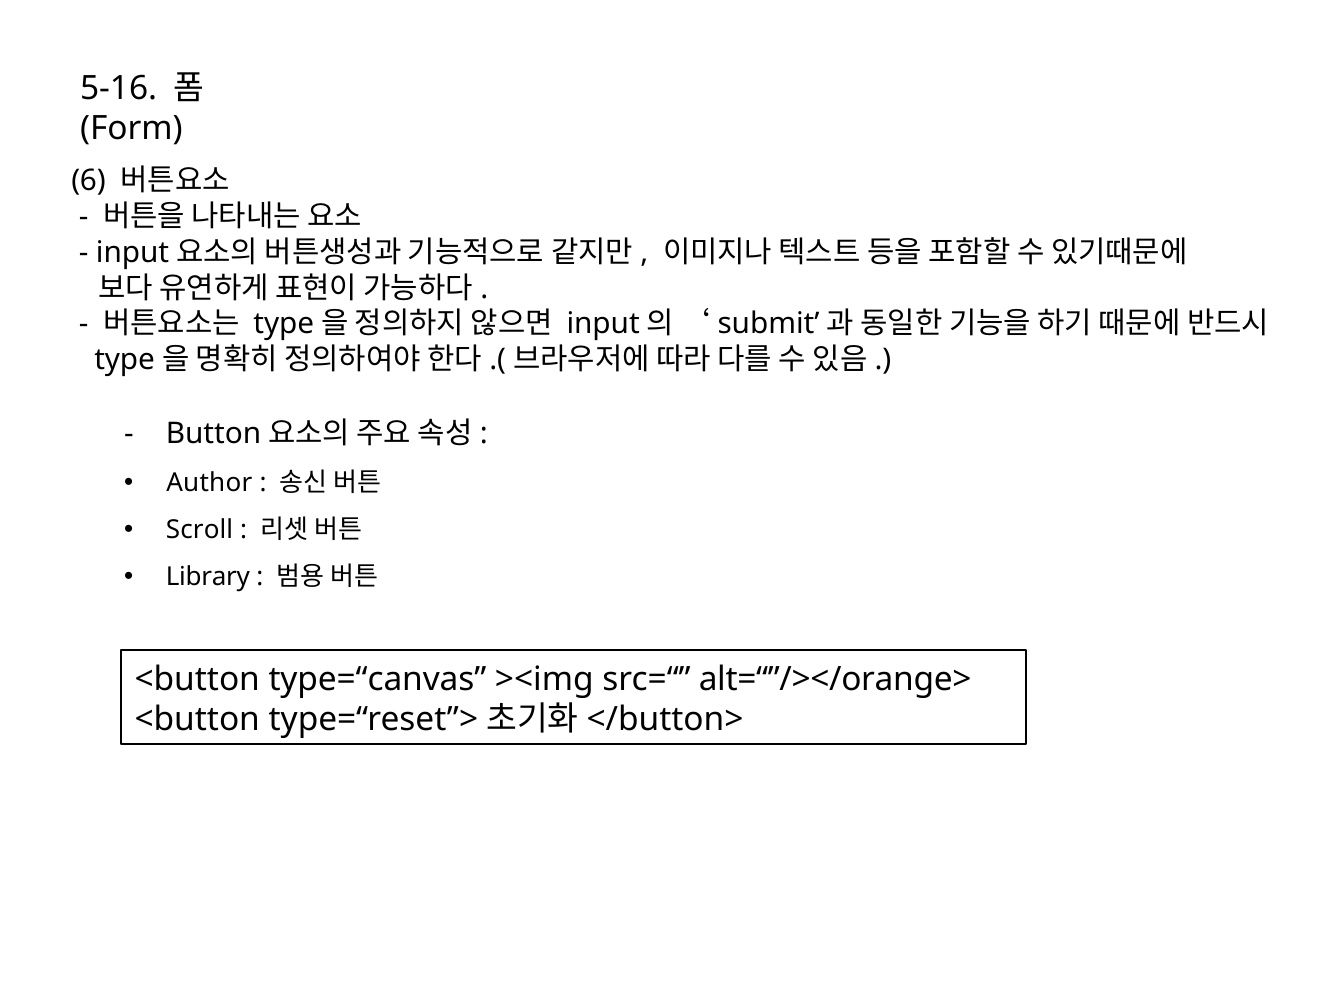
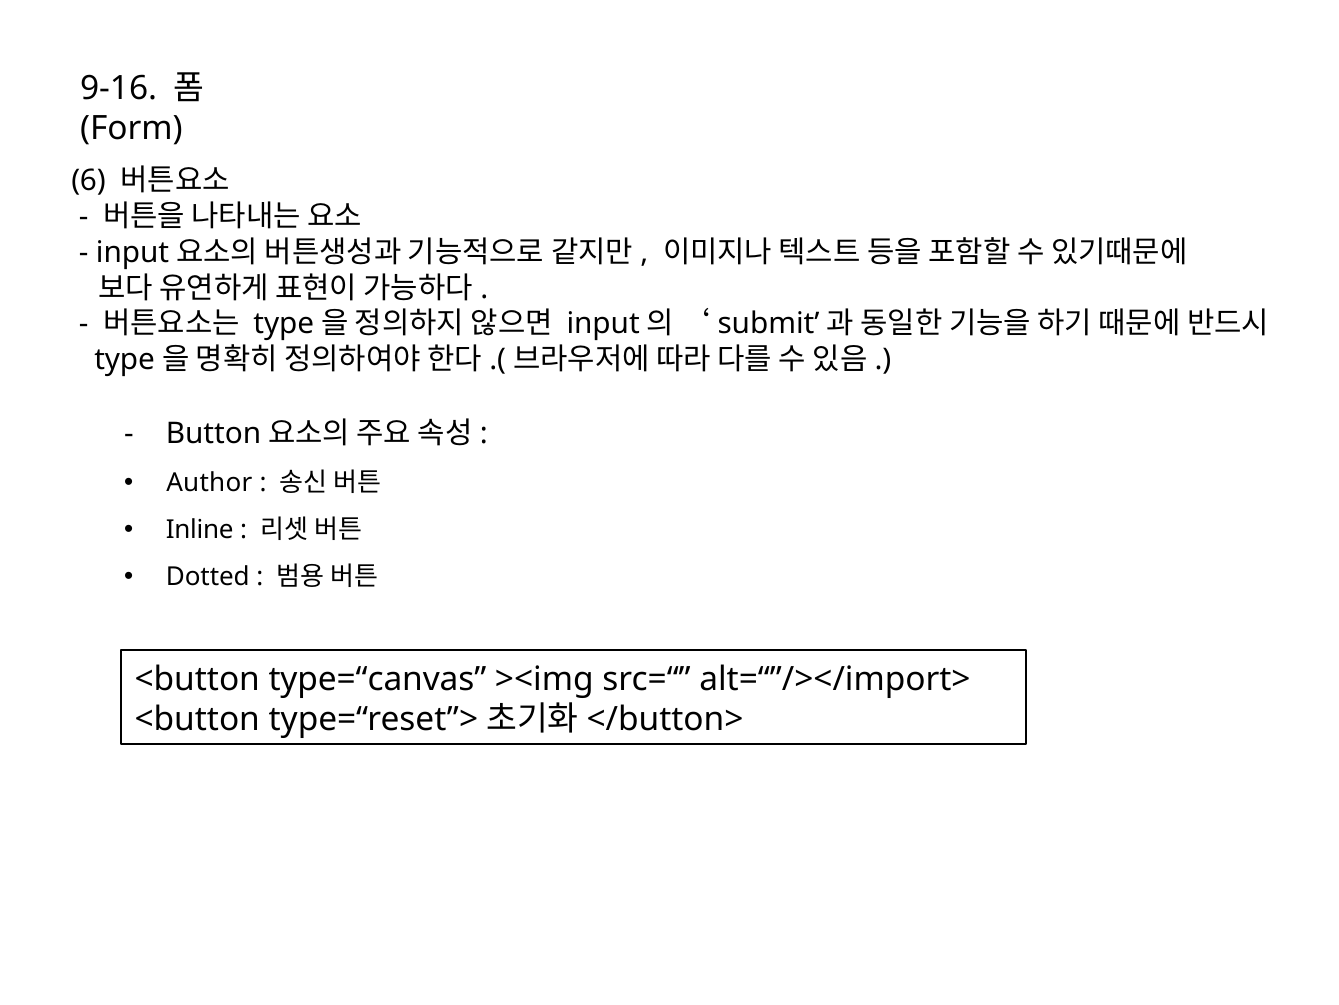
5-16: 5-16 -> 9-16 (119, 88)
Scroll: Scroll -> Inline (200, 529)
Library: Library -> Dotted (208, 576)
alt=“”/></orange>: alt=“”/></orange> -> alt=“”/></import> (835, 679)
